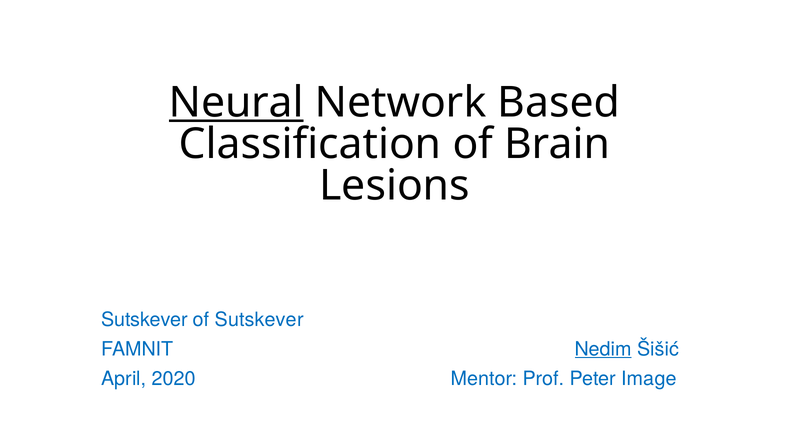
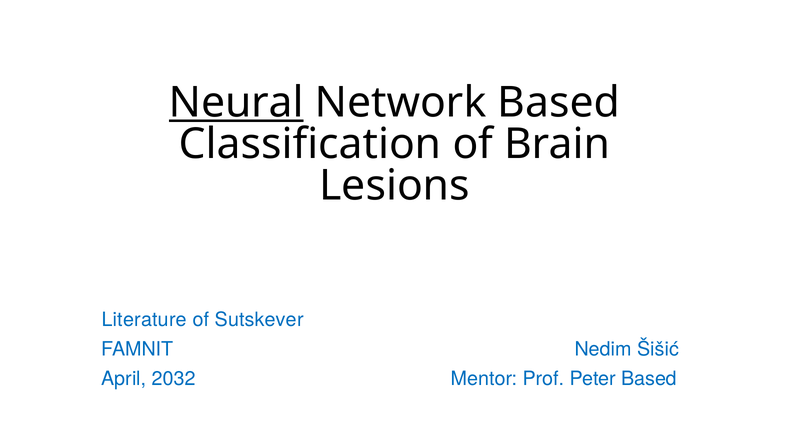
Sutskever: Sutskever -> Literature (144, 319)
Nedim underline: present -> none (603, 349)
2020: 2020 -> 2032 (174, 378)
Peter Image: Image -> Based (649, 378)
